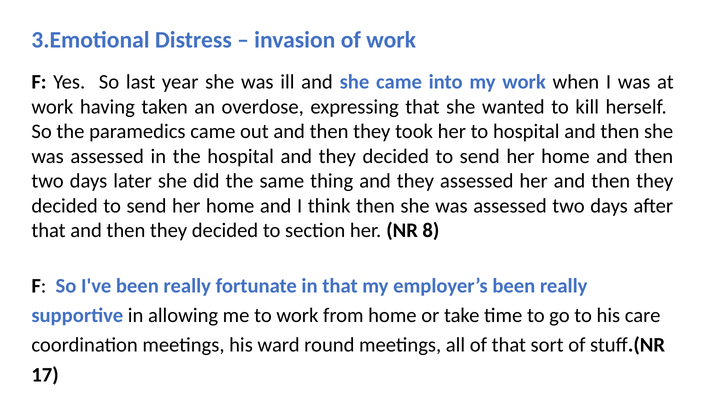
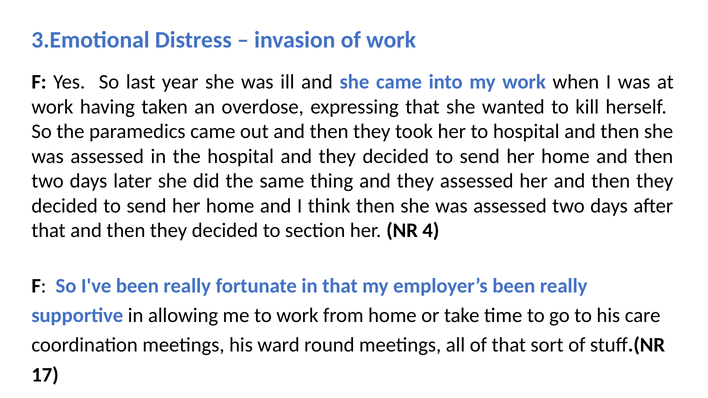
8: 8 -> 4 (431, 231)
